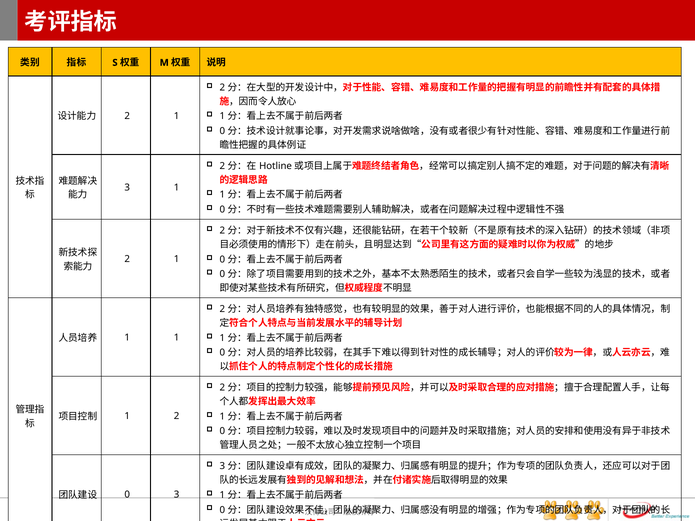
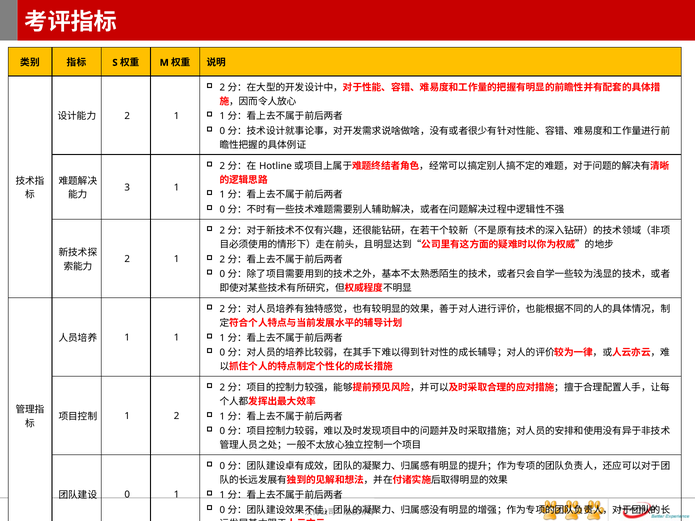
0: 0 -> 2 (222, 260)
3: 3 -> 0 (222, 466)
0 3: 3 -> 1 (177, 495)
